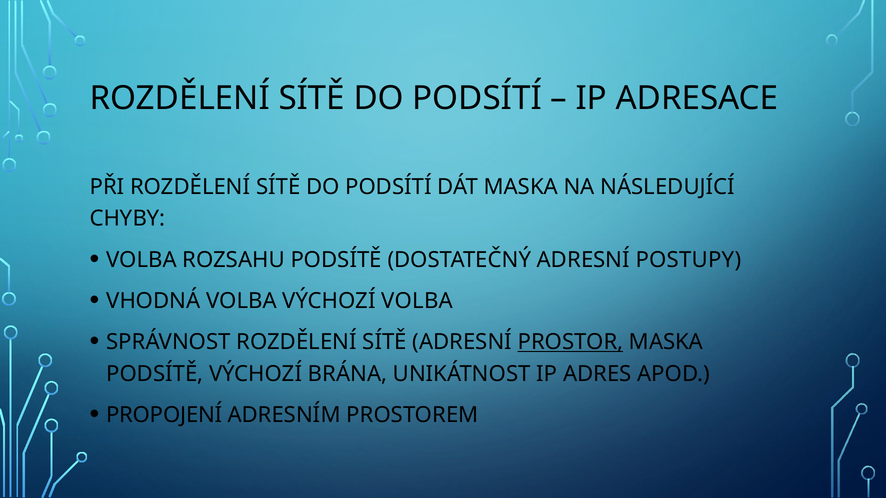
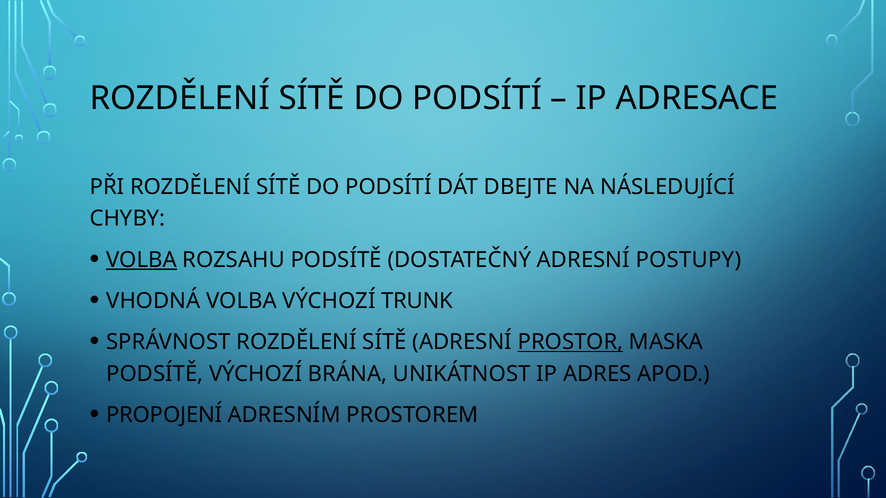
DÁT MASKA: MASKA -> DBEJTE (521, 187)
VOLBA underline: none -> present (142, 260)
VÝCHOZÍ VOLBA: VOLBA -> TRUNK (417, 301)
